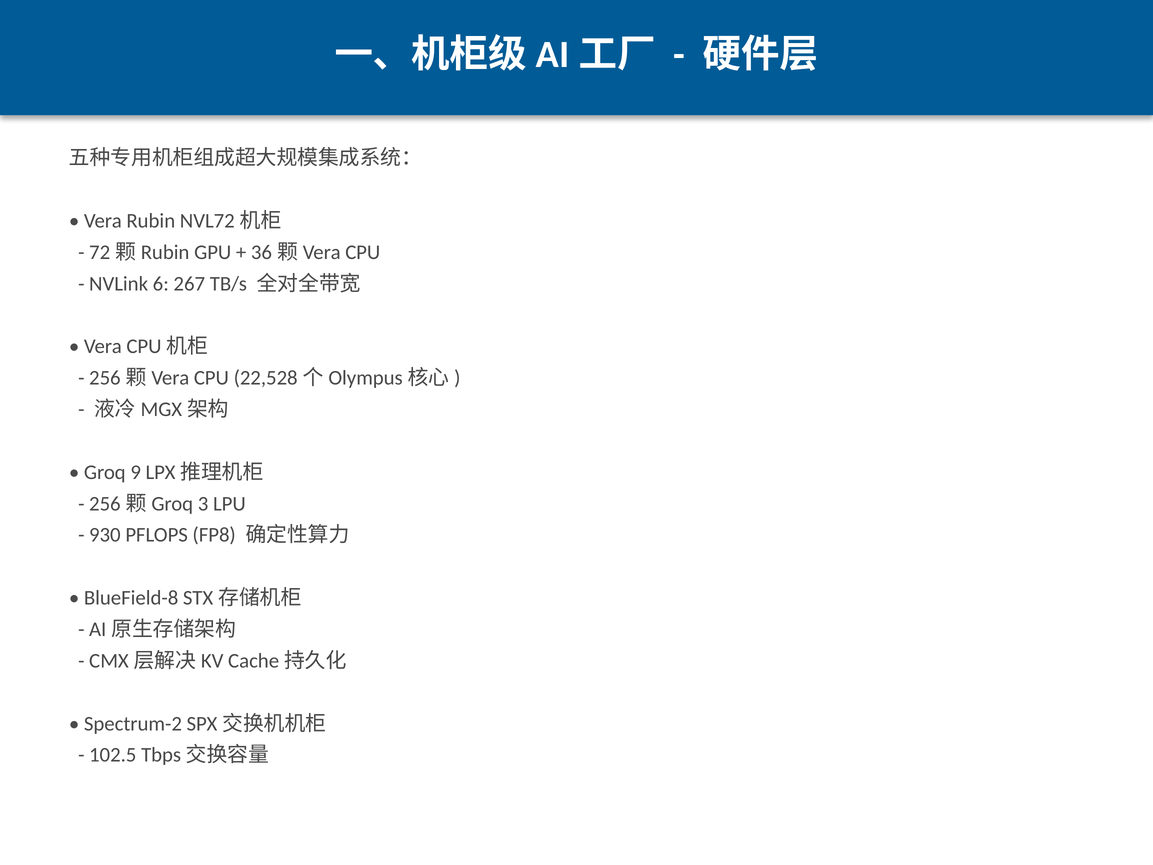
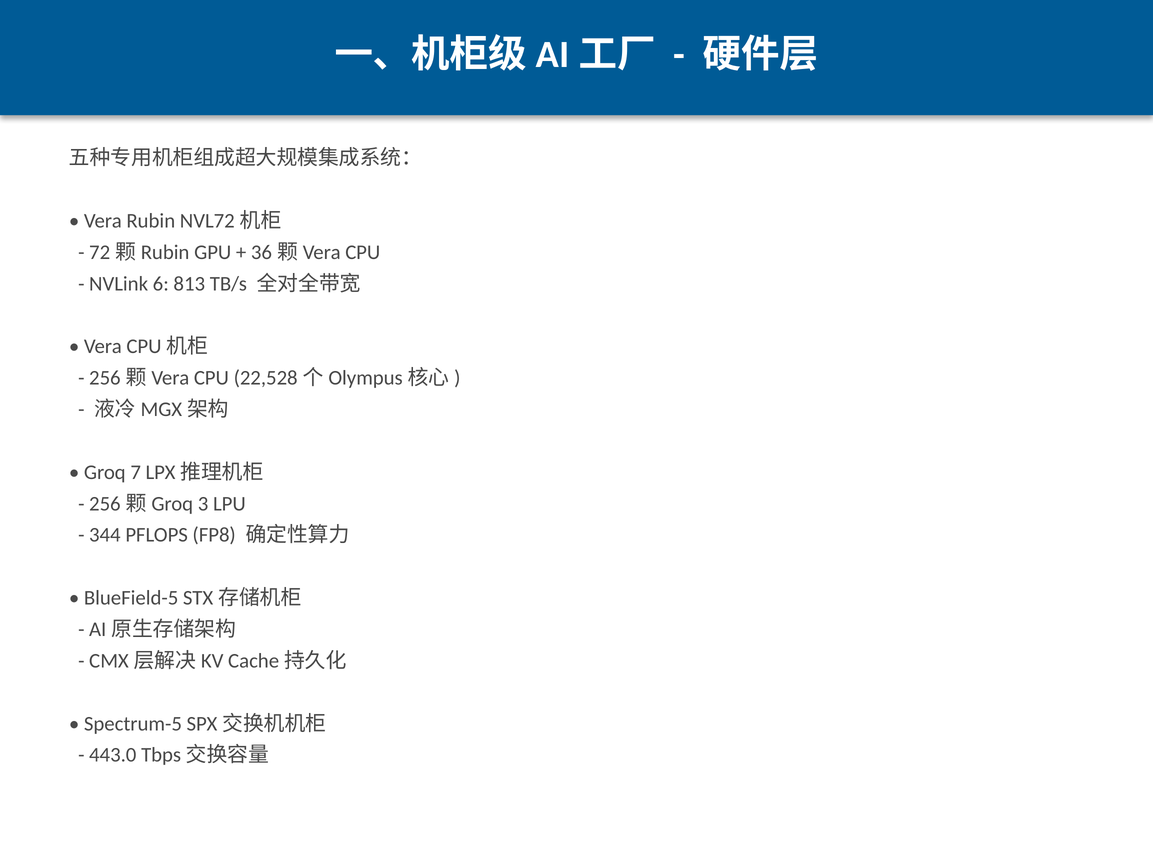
267: 267 -> 813 (189, 284)
9: 9 -> 7 (136, 472)
930: 930 -> 344 (105, 535)
BlueField-8: BlueField-8 -> BlueField-5 (131, 598)
Spectrum-2: Spectrum-2 -> Spectrum-5 (133, 723)
102.5: 102.5 -> 443.0 (113, 755)
